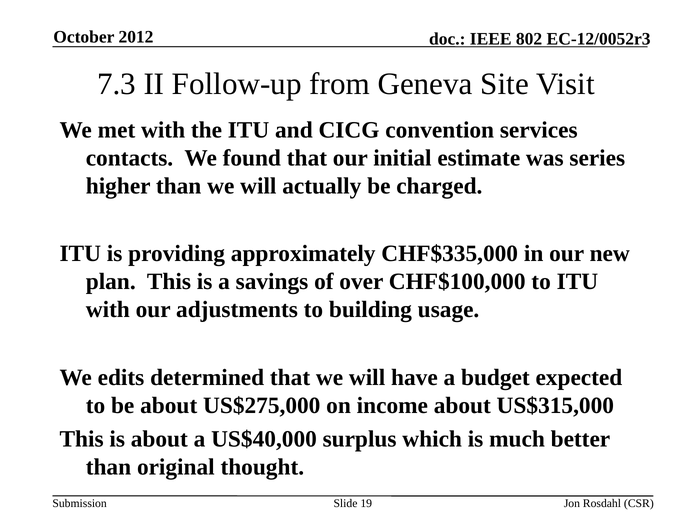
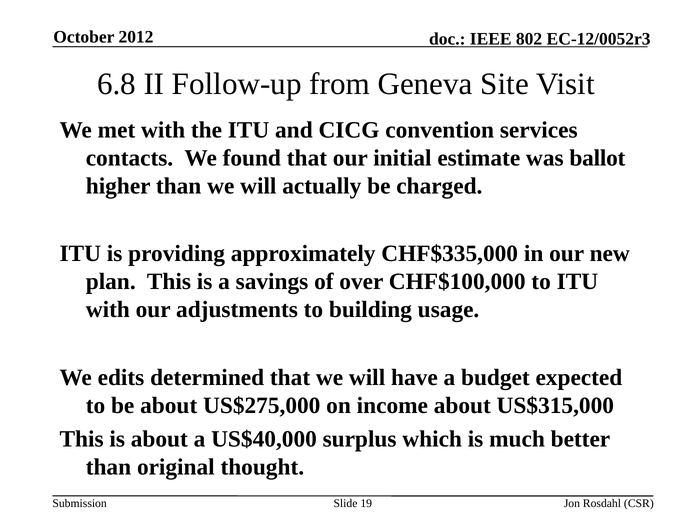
7.3: 7.3 -> 6.8 (117, 84)
series: series -> ballot (597, 158)
